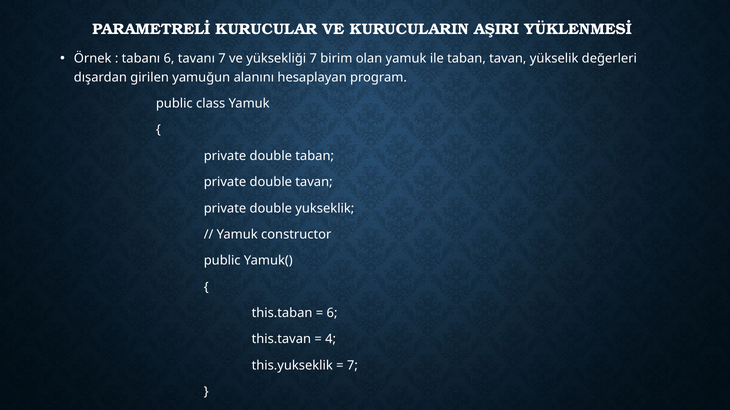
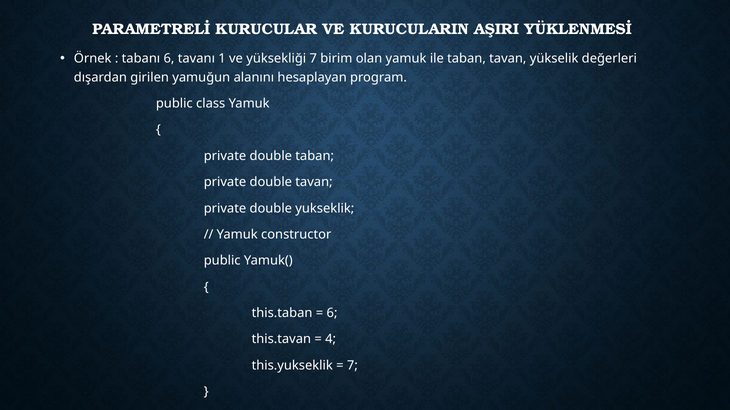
tavanı 7: 7 -> 1 (222, 59)
